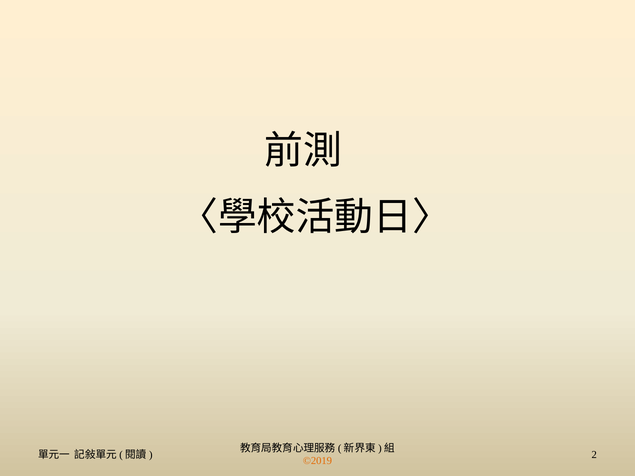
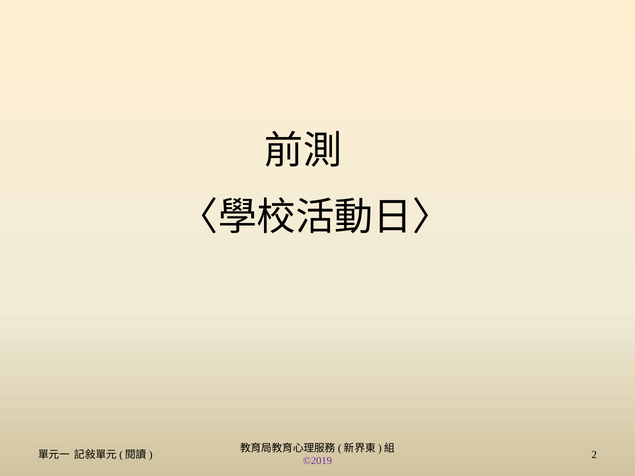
©2019 colour: orange -> purple (317, 461)
